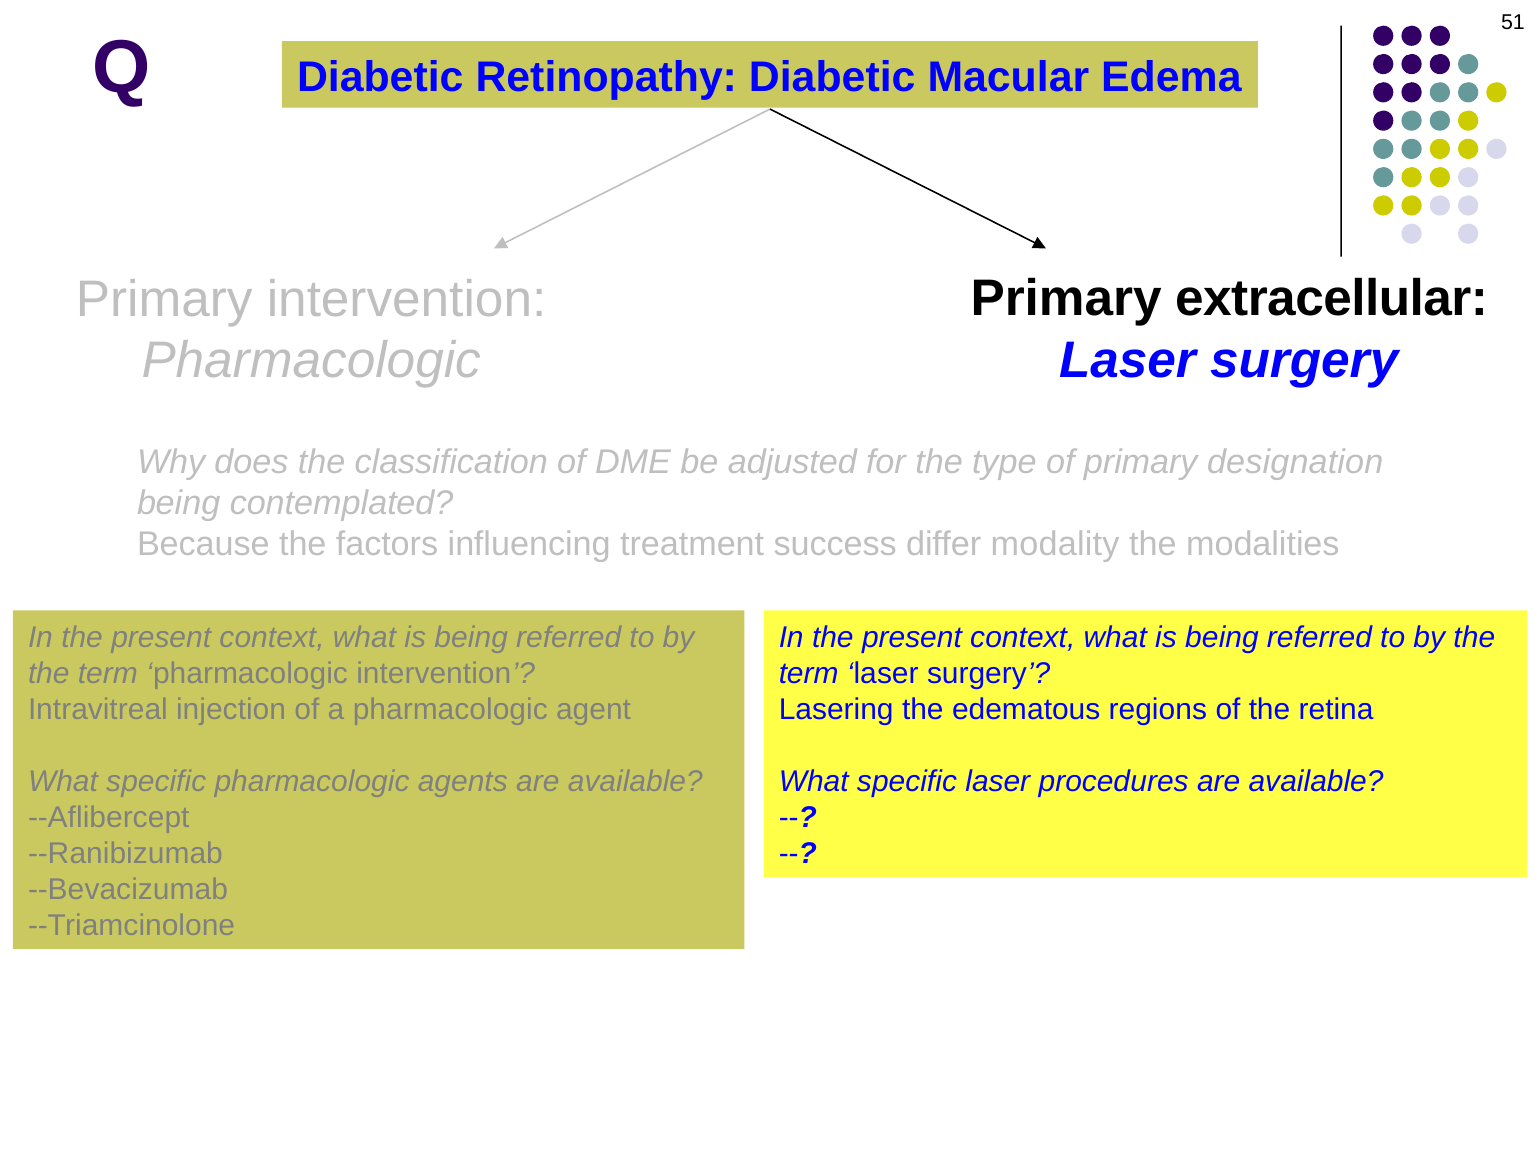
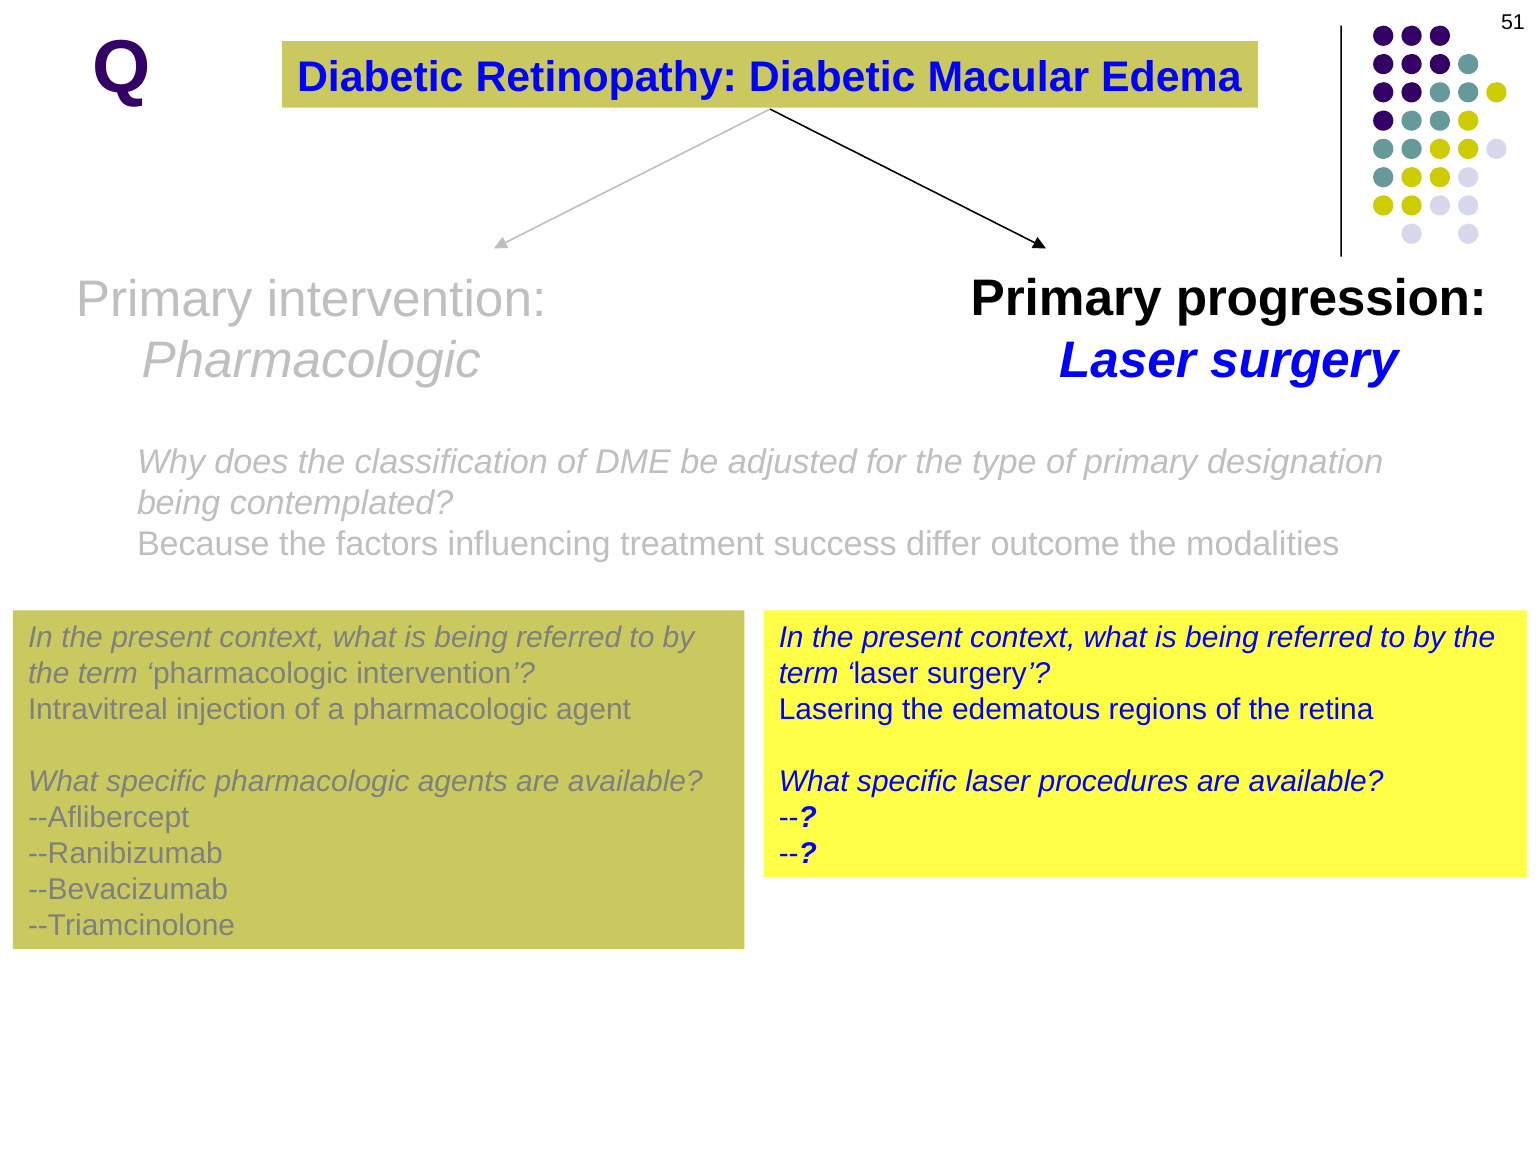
extracellular: extracellular -> progression (1331, 299)
modality: modality -> outcome (1055, 544)
